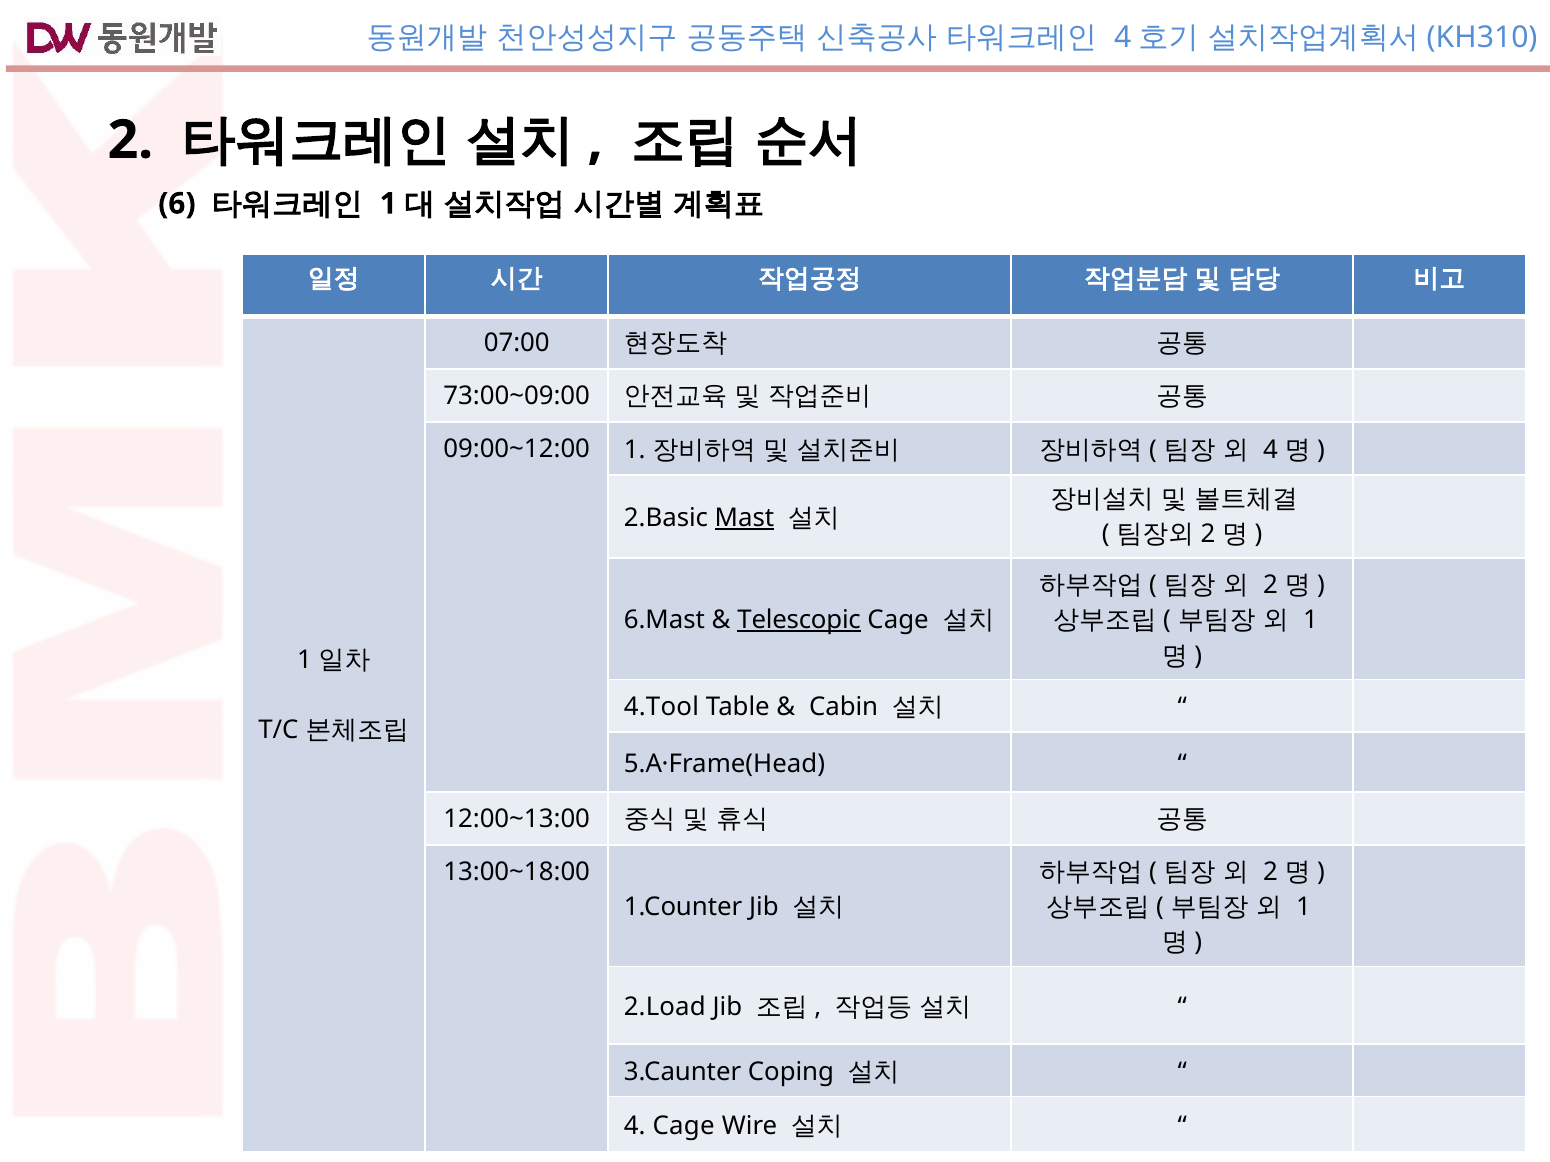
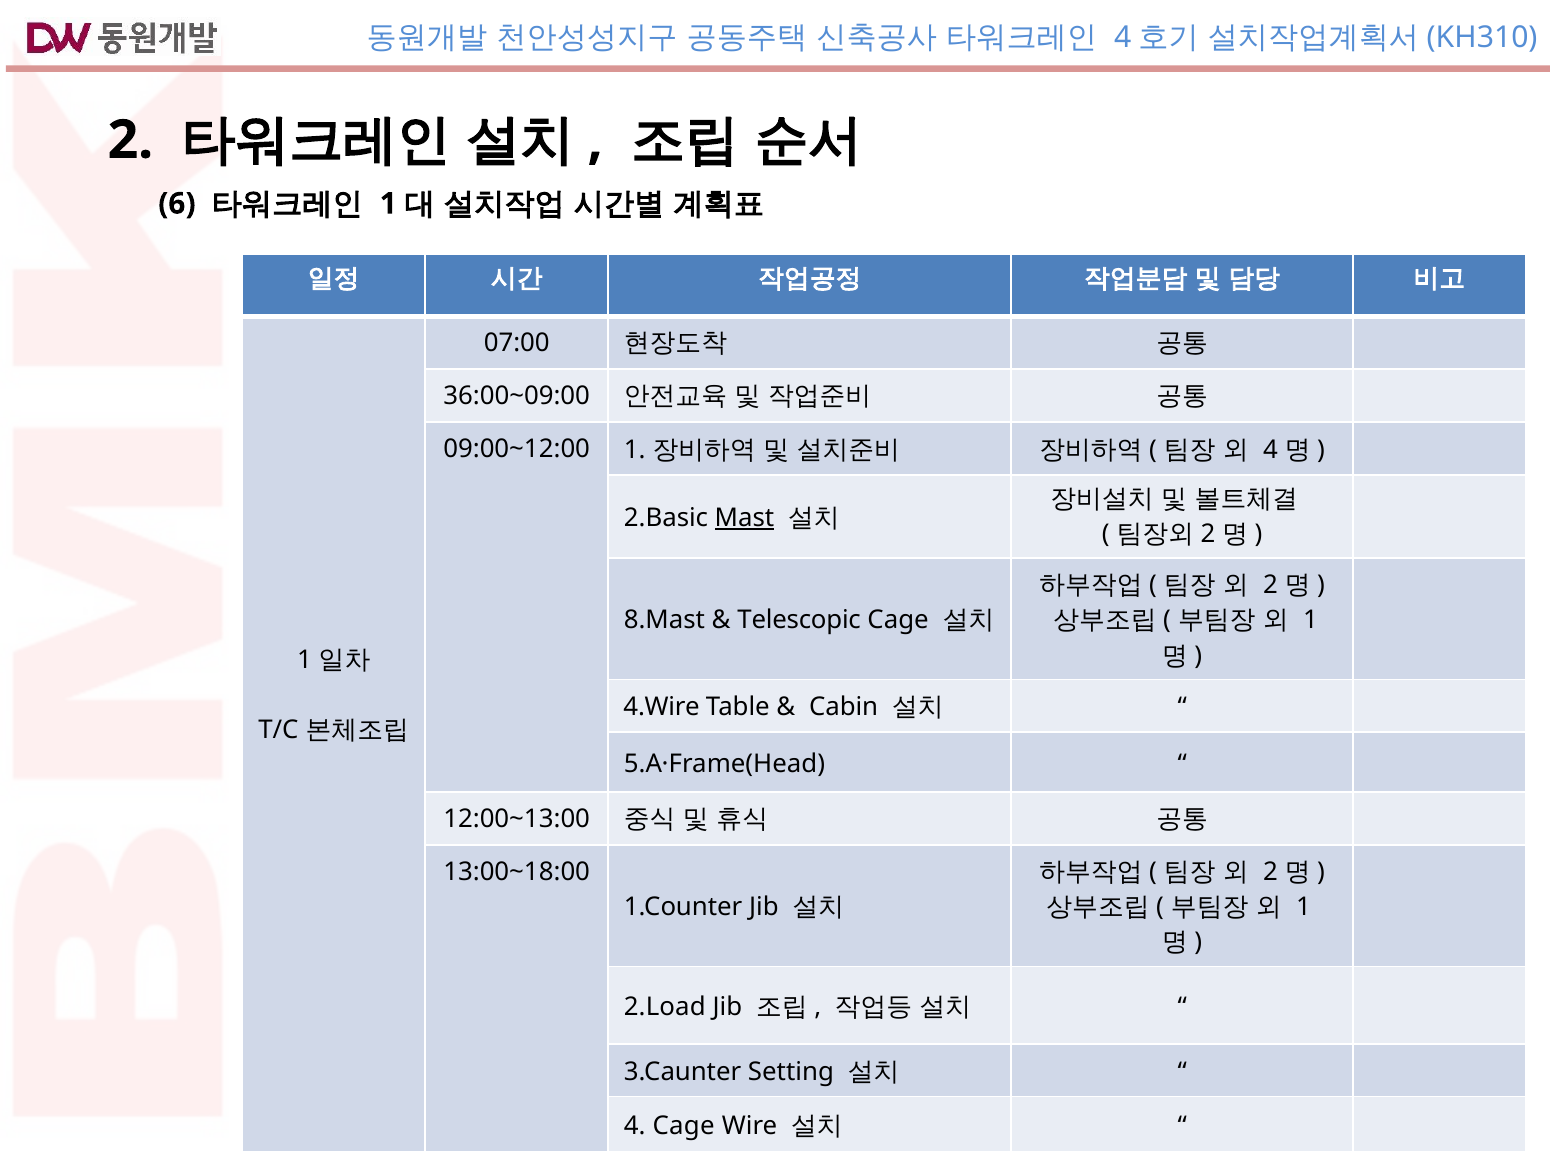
73:00~09:00: 73:00~09:00 -> 36:00~09:00 (517, 396)
6.Mast: 6.Mast -> 8.Mast (664, 620)
Telescopic underline: present -> none (799, 620)
4.Tool: 4.Tool -> 4.Wire (662, 708)
Coping: Coping -> Setting (791, 1072)
